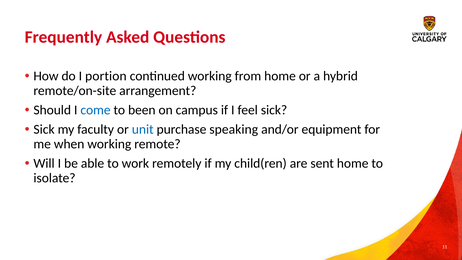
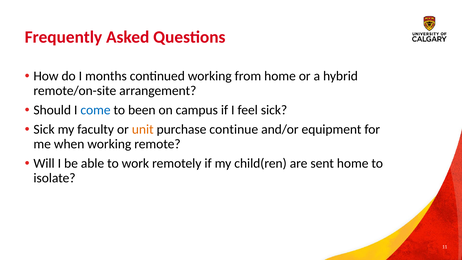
portion: portion -> months (106, 76)
unit colour: blue -> orange (143, 129)
speaking: speaking -> continue (234, 129)
